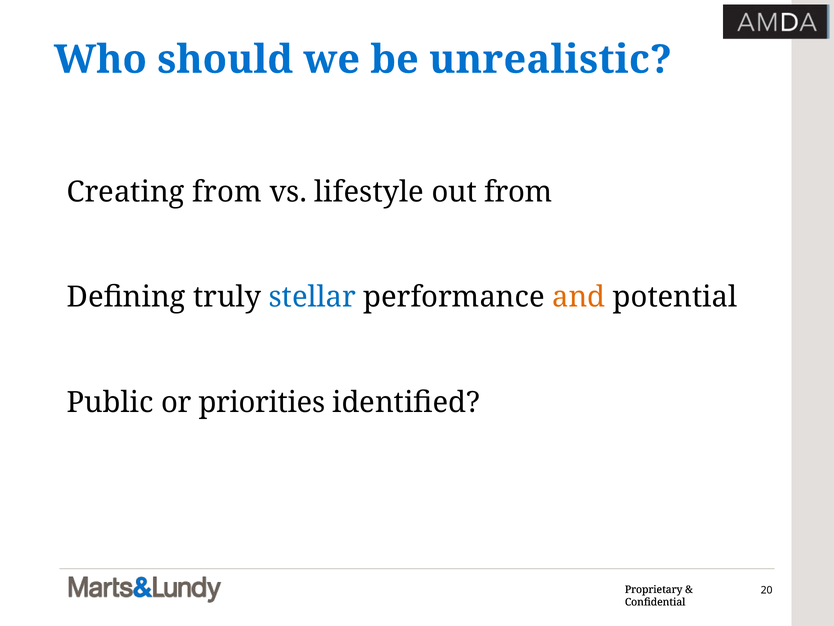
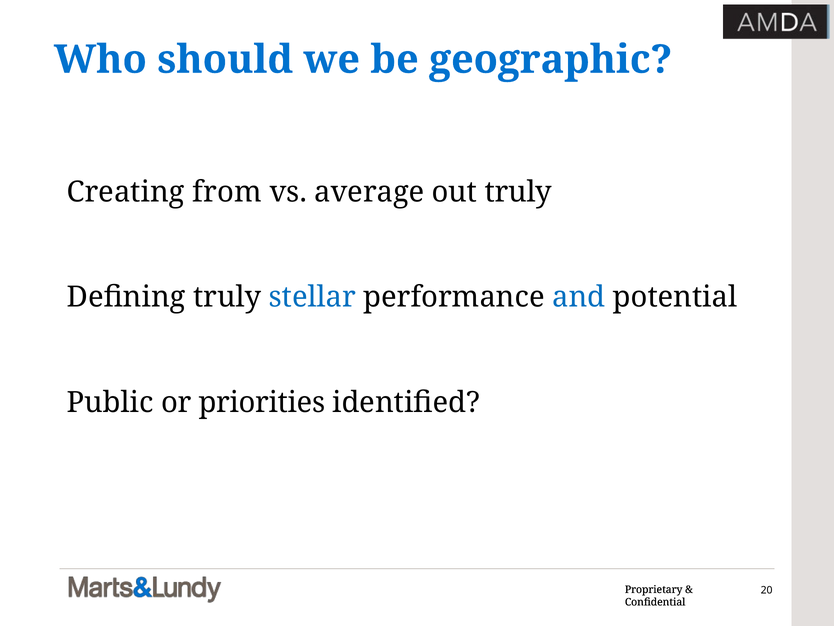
unrealistic: unrealistic -> geographic (551, 60)
lifestyle: lifestyle -> average (369, 192)
out from: from -> truly (518, 192)
and colour: orange -> blue (579, 297)
